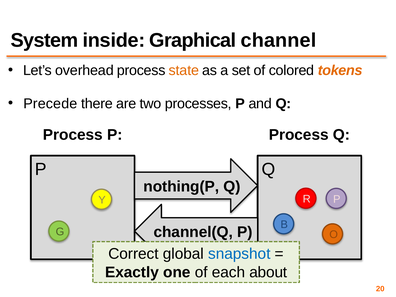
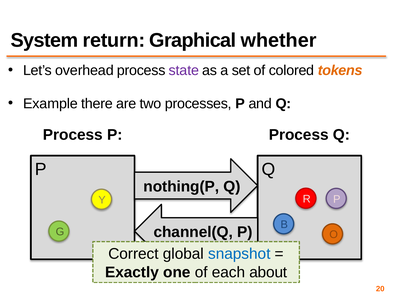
inside: inside -> return (114, 40)
channel: channel -> whether (279, 40)
state colour: orange -> purple (184, 71)
Precede: Precede -> Example (50, 104)
